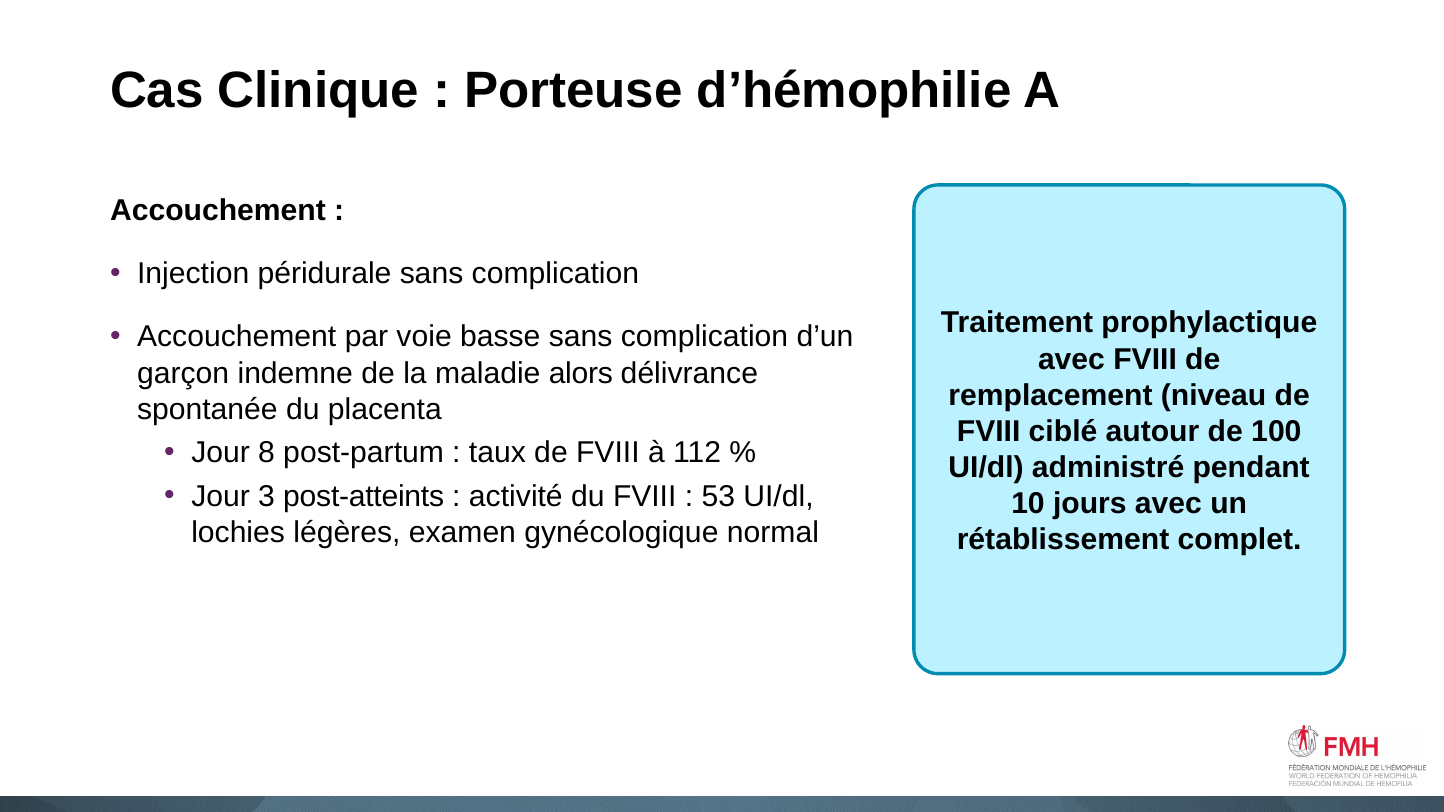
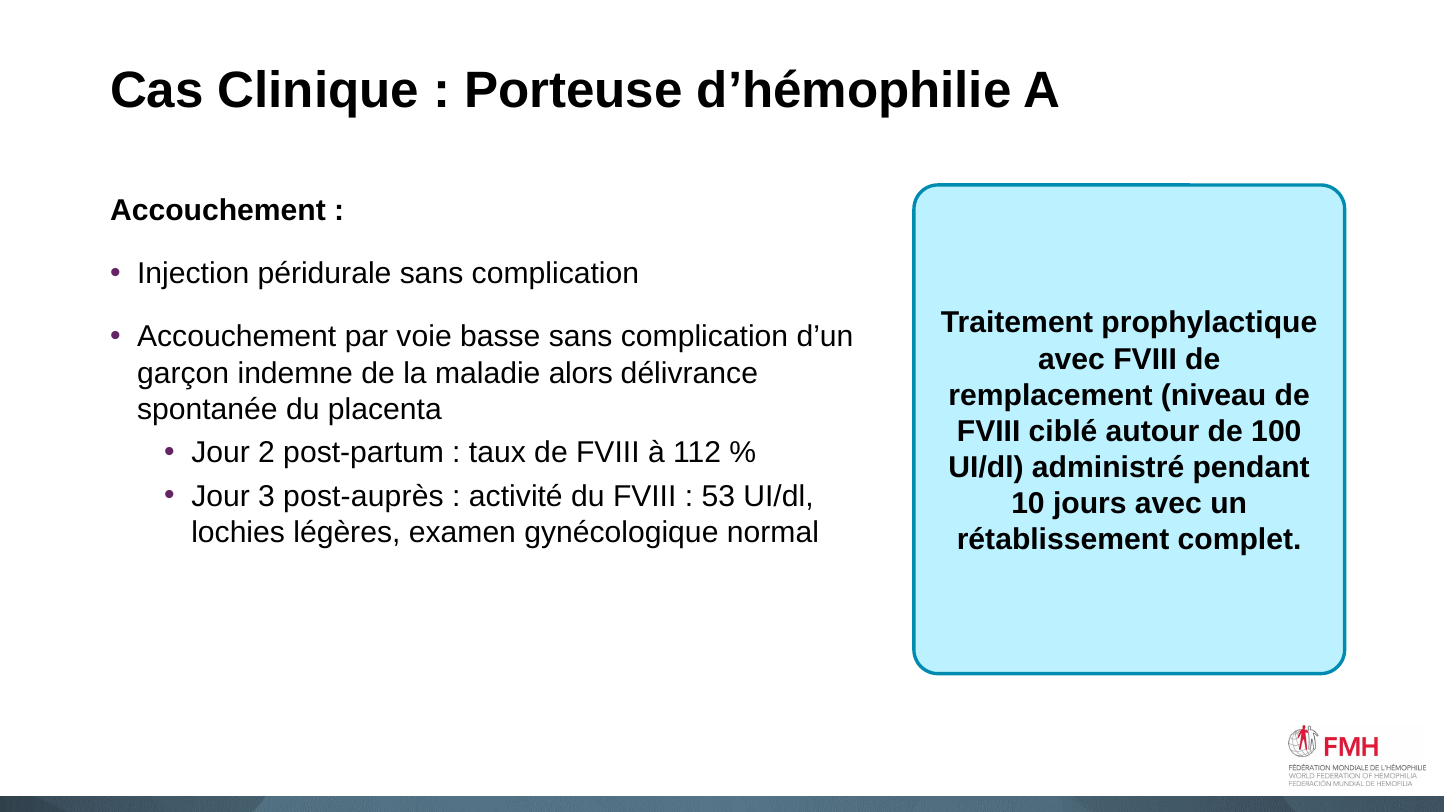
8: 8 -> 2 (267, 453)
post-atteints: post-atteints -> post-auprès (363, 497)
